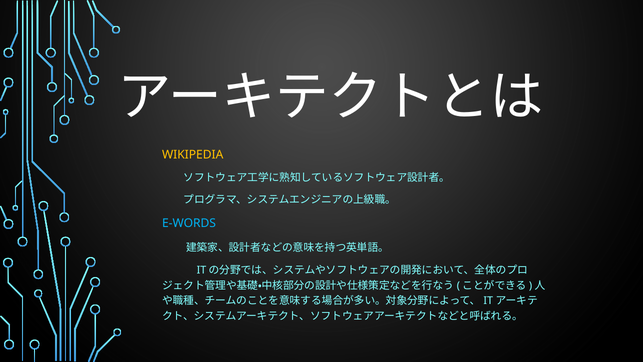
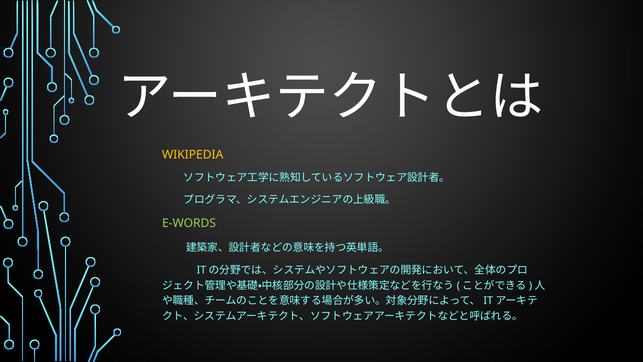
E-WORDS colour: light blue -> light green (189, 223)
